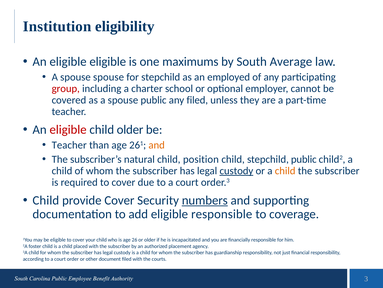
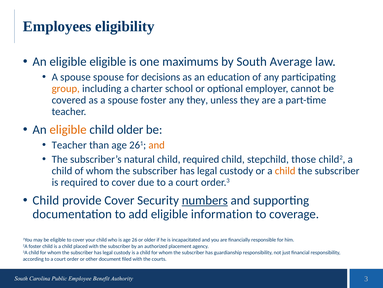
Institution: Institution -> Employees (57, 26)
for stepchild: stepchild -> decisions (161, 77)
employed: employed -> education (229, 77)
group colour: red -> orange (66, 88)
spouse public: public -> foster (153, 100)
any filed: filed -> they (197, 100)
eligible colour: red -> orange (68, 129)
child position: position -> required (201, 159)
stepchild public: public -> those (304, 159)
custody underline: present -> none (236, 170)
eligible responsible: responsible -> information (222, 214)
